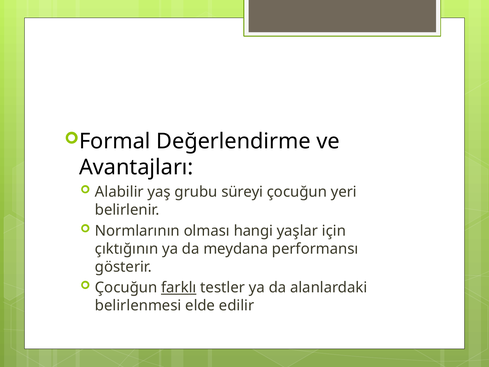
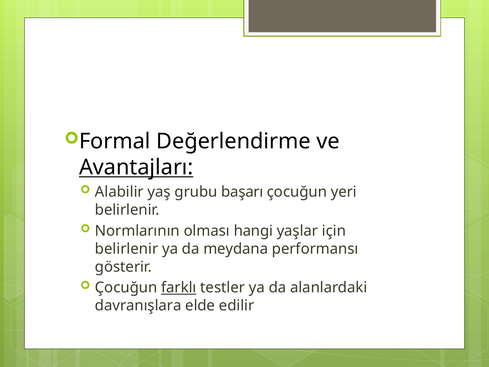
Avantajları underline: none -> present (136, 167)
süreyi: süreyi -> başarı (242, 192)
çıktığının: çıktığının -> belirlenir (127, 249)
belirlenmesi: belirlenmesi -> davranışlara (138, 305)
